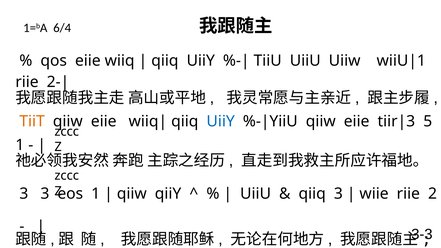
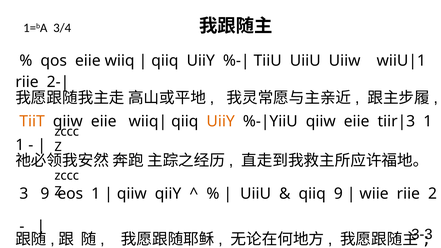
6/4: 6/4 -> 3/4 (62, 28)
UiiY colour: blue -> orange (221, 121)
5: 5 -> 1 (428, 121)
3 3: 3 -> 9 (45, 194)
qiiq 3: 3 -> 9 (338, 194)
